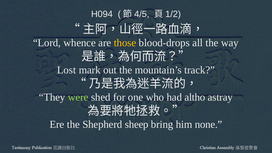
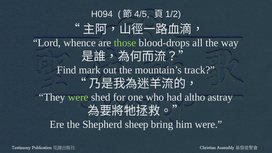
those colour: yellow -> light green (125, 43)
Lost: Lost -> Find (67, 70)
him none: none -> were (209, 125)
